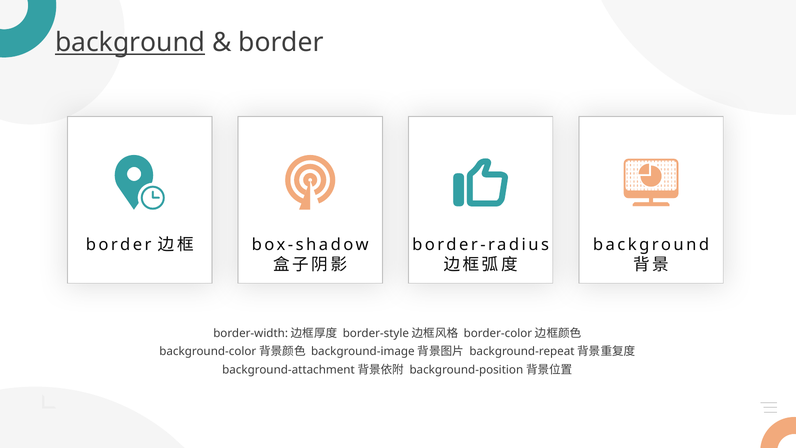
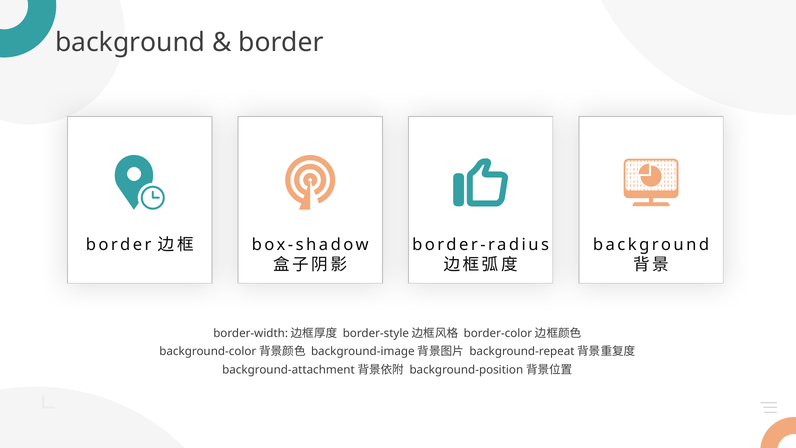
background underline: present -> none (130, 43)
